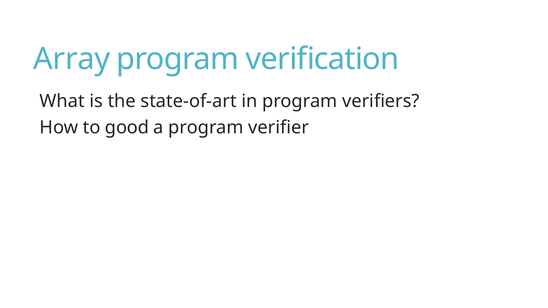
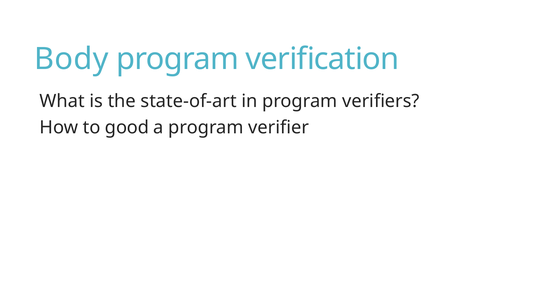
Array: Array -> Body (71, 59)
